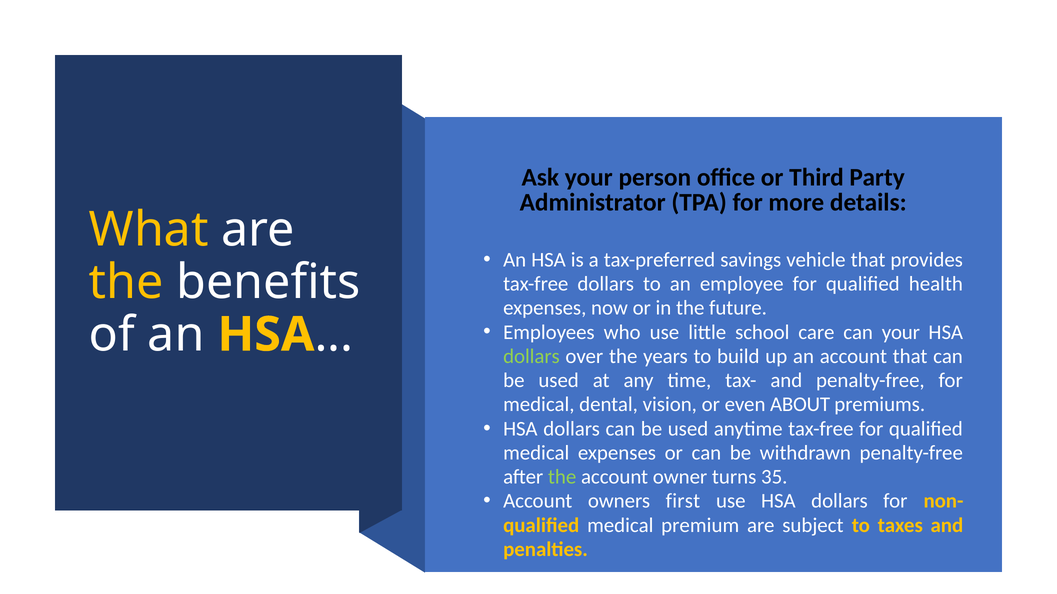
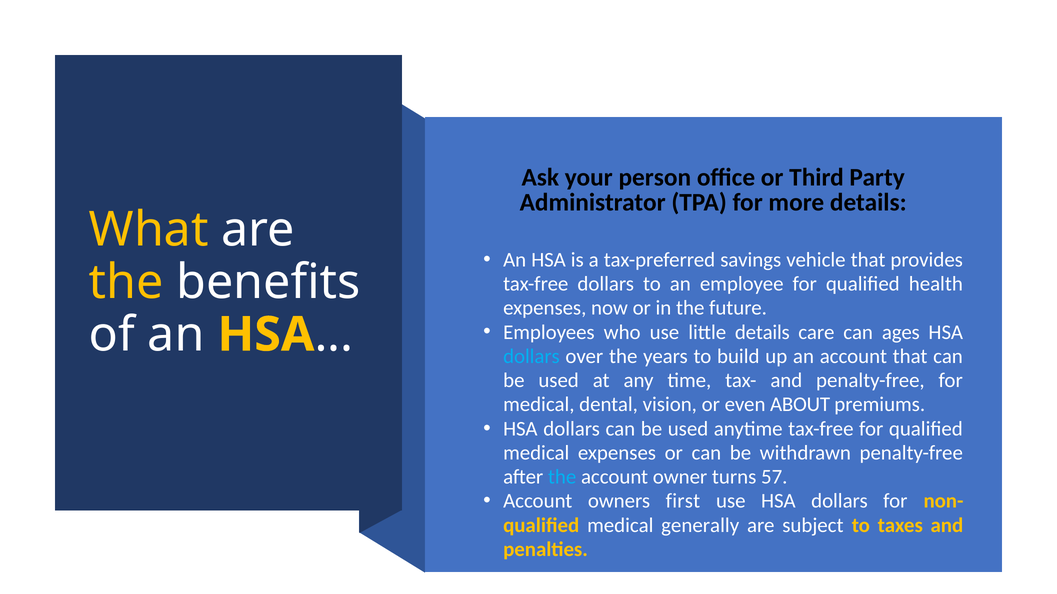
little school: school -> details (762, 332)
can your: your -> ages (901, 332)
dollars colour: light green -> light blue (531, 357)
the colour: light green -> light blue (562, 477)
35: 35 -> 57 (774, 477)
premium: premium -> generally (700, 526)
